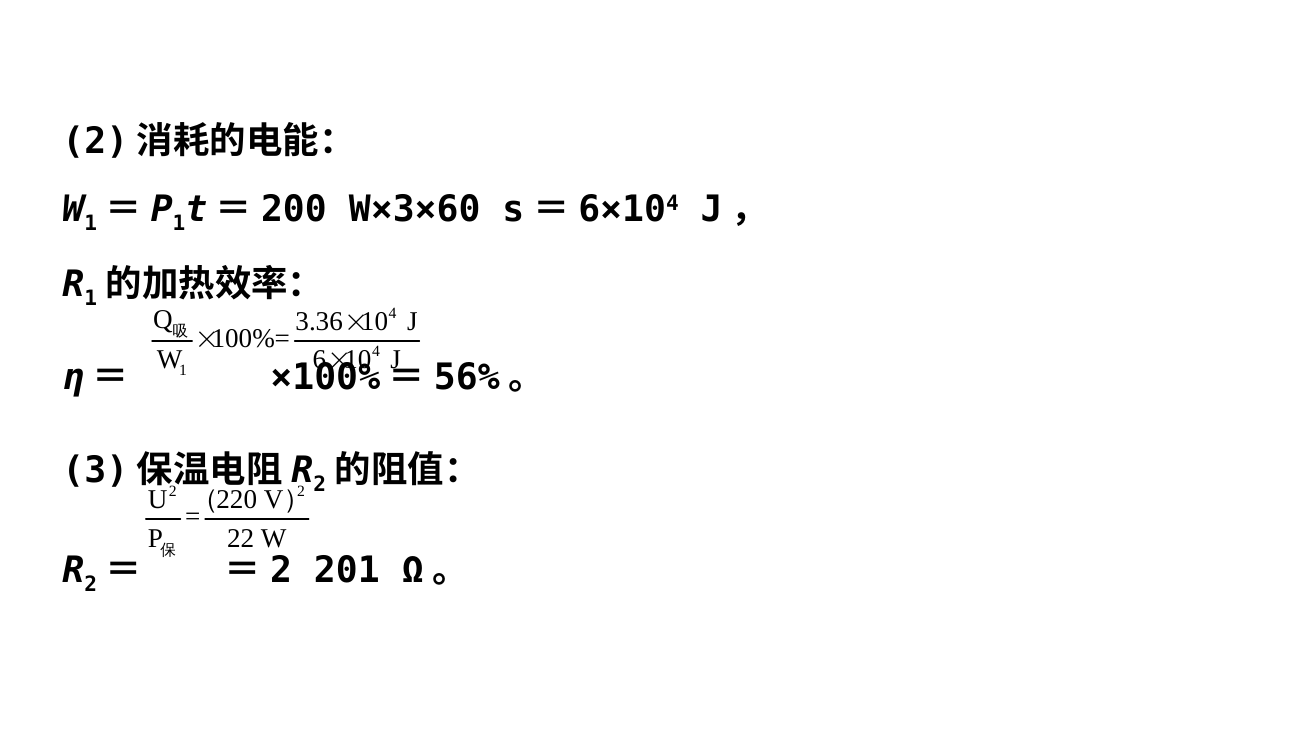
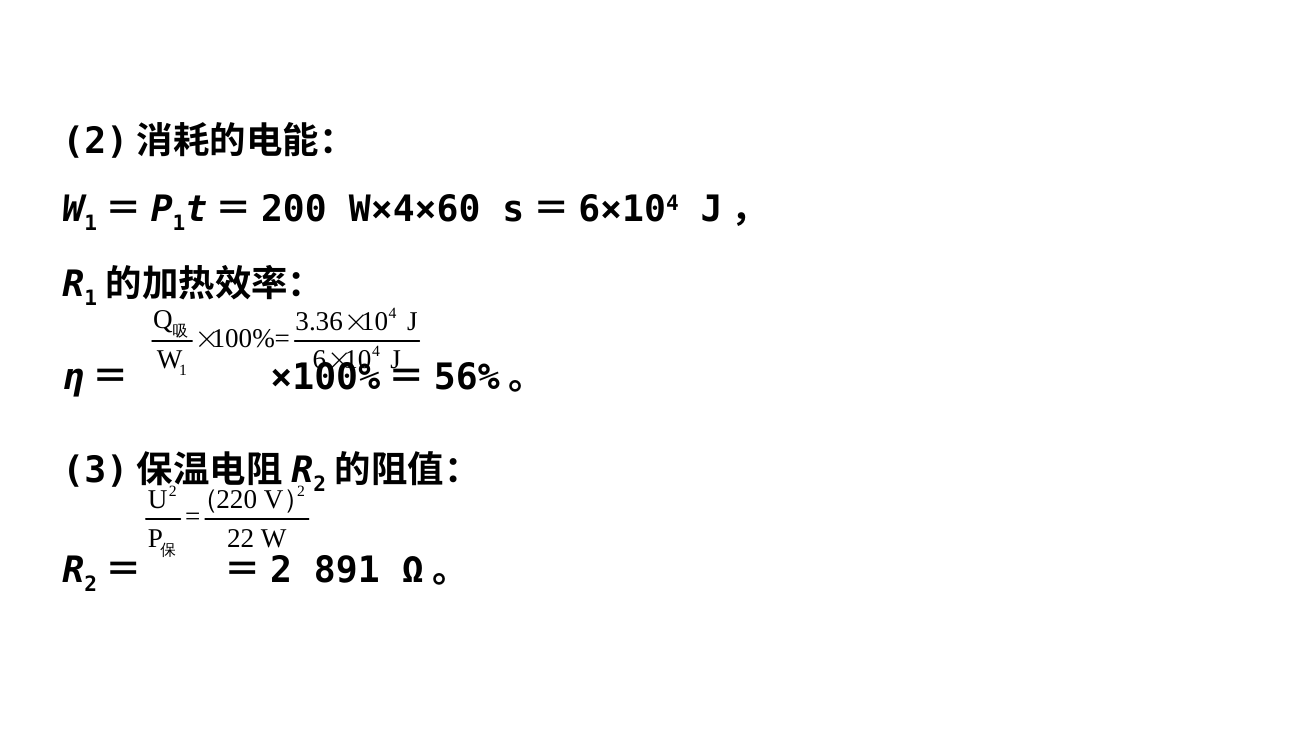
W×3×60: W×3×60 -> W×4×60 (415, 210)
201: 201 -> 891 (347, 570)
